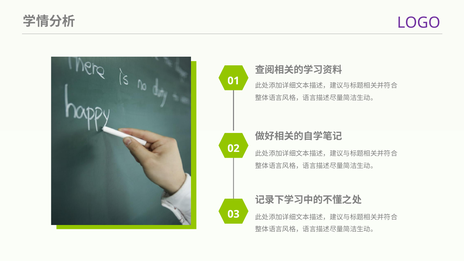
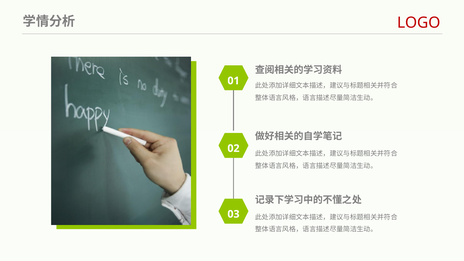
LOGO colour: purple -> red (419, 23)
